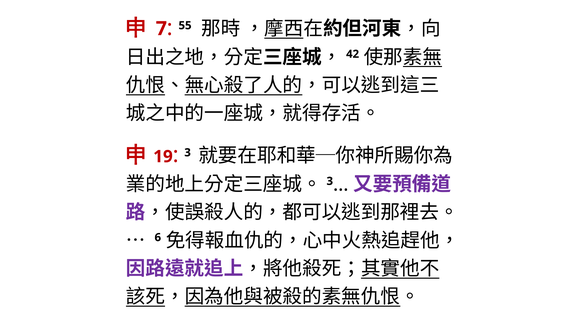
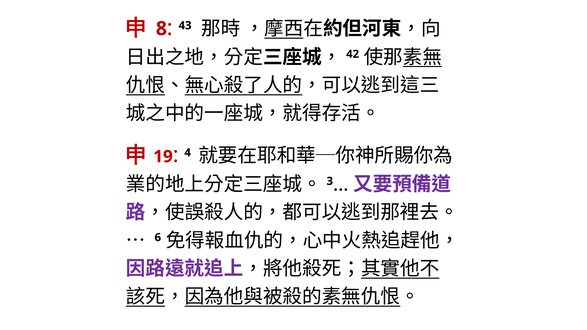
7: 7 -> 8 (161, 29)
55: 55 -> 43 (185, 25)
3: 3 -> 4 (188, 153)
